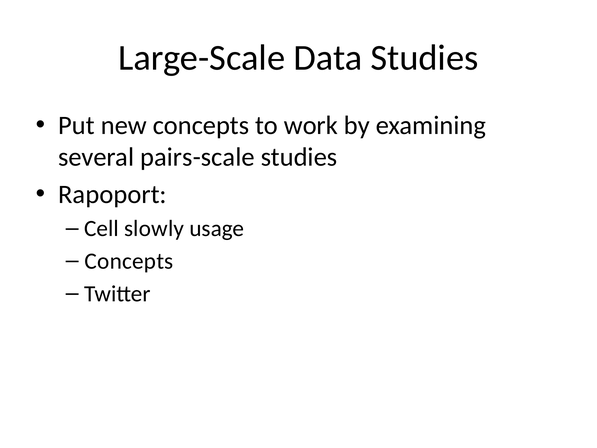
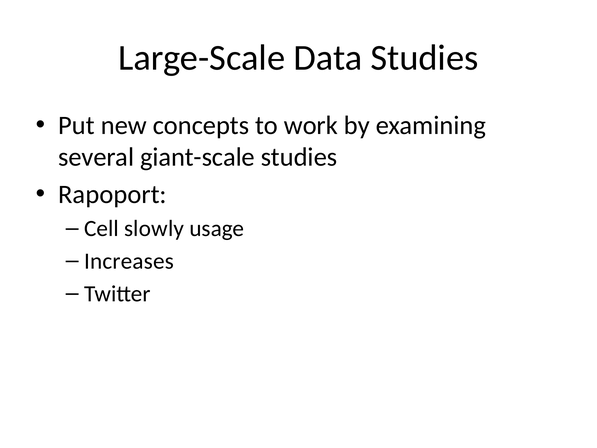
pairs-scale: pairs-scale -> giant-scale (197, 157)
Concepts: Concepts -> Increases (129, 261)
